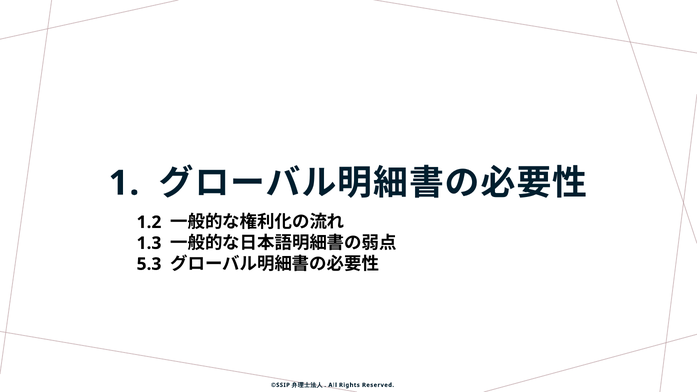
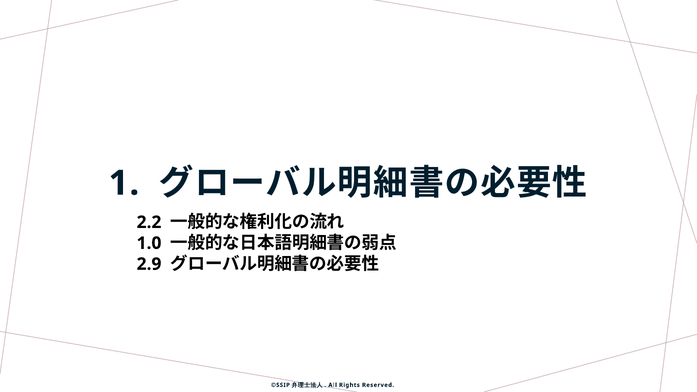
1.2: 1.2 -> 2.2 (149, 222)
1.3: 1.3 -> 1.0 (149, 243)
5.3: 5.3 -> 2.9 (149, 264)
